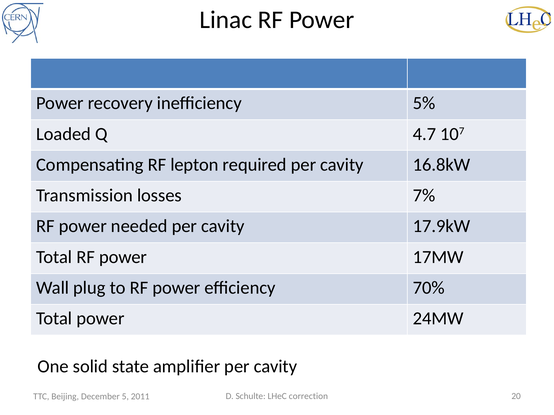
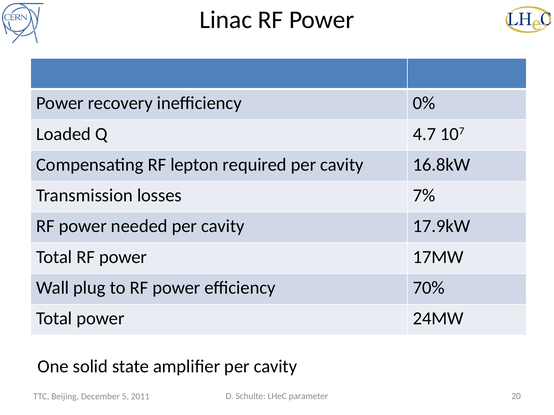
5%: 5% -> 0% (424, 103)
correction: correction -> parameter (308, 397)
